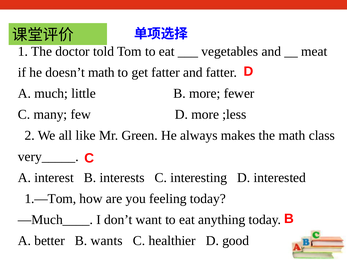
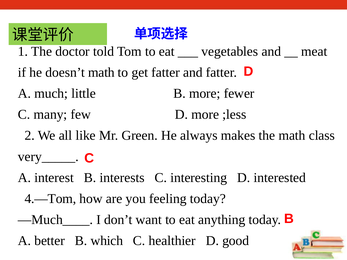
1.—Tom: 1.—Tom -> 4.—Tom (50, 199)
wants: wants -> which (107, 241)
